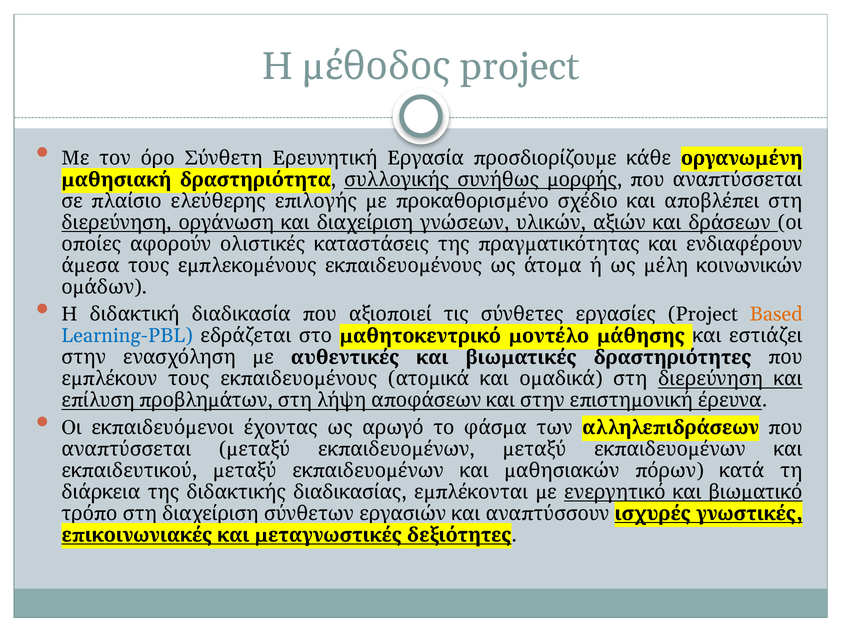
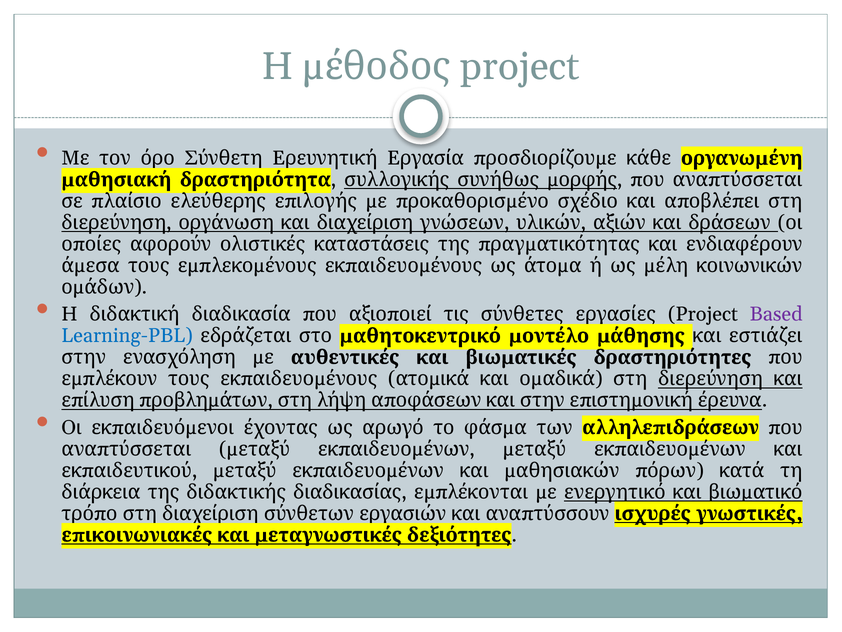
Based colour: orange -> purple (776, 314)
